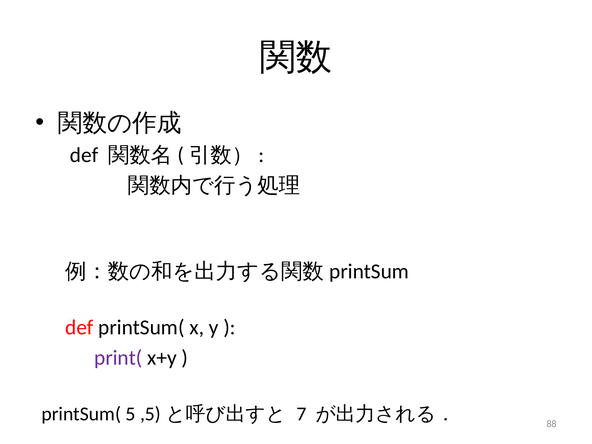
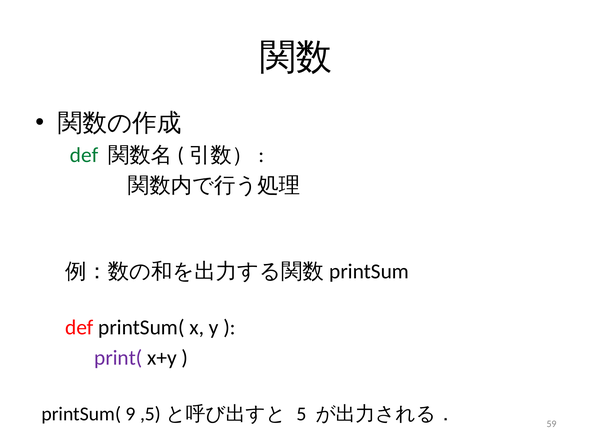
def colour: black -> green (84, 155)
5: 5 -> 9 (131, 414)
7: 7 -> 5 (302, 414)
88: 88 -> 59 (551, 424)
